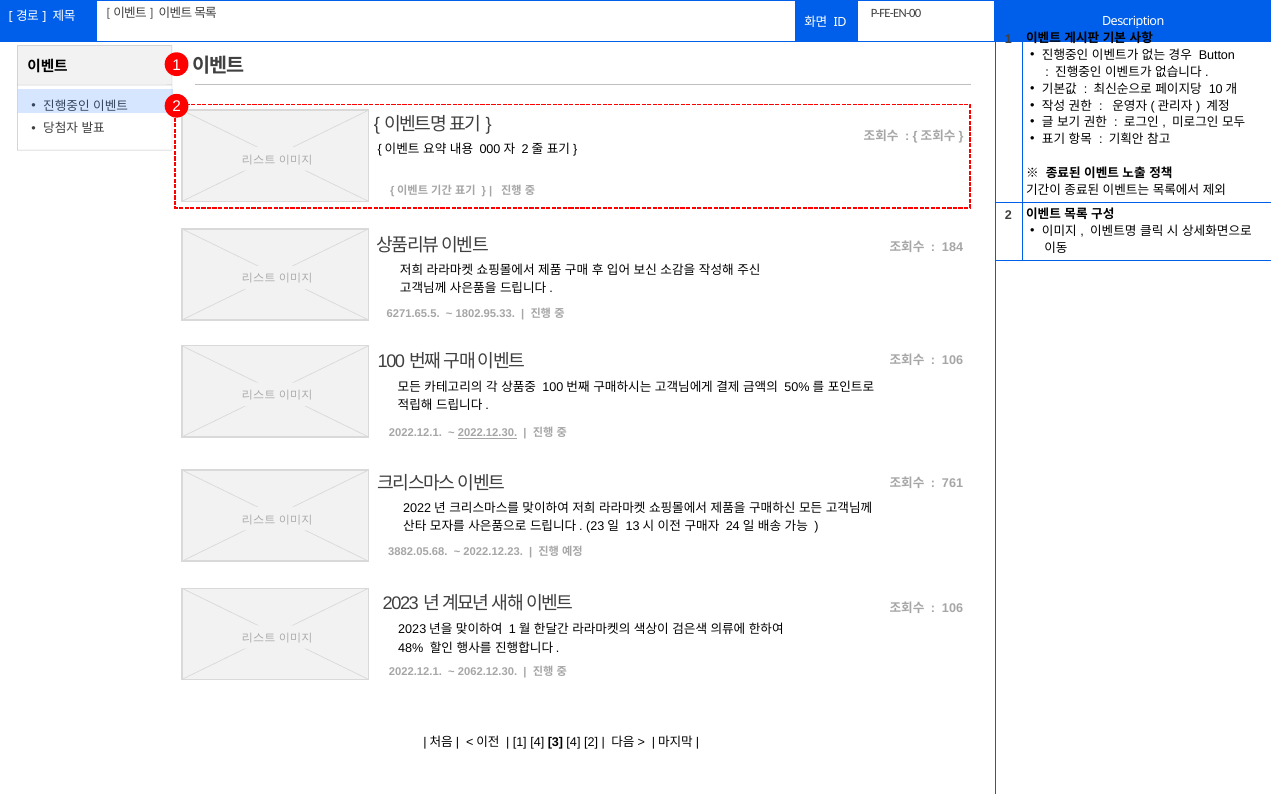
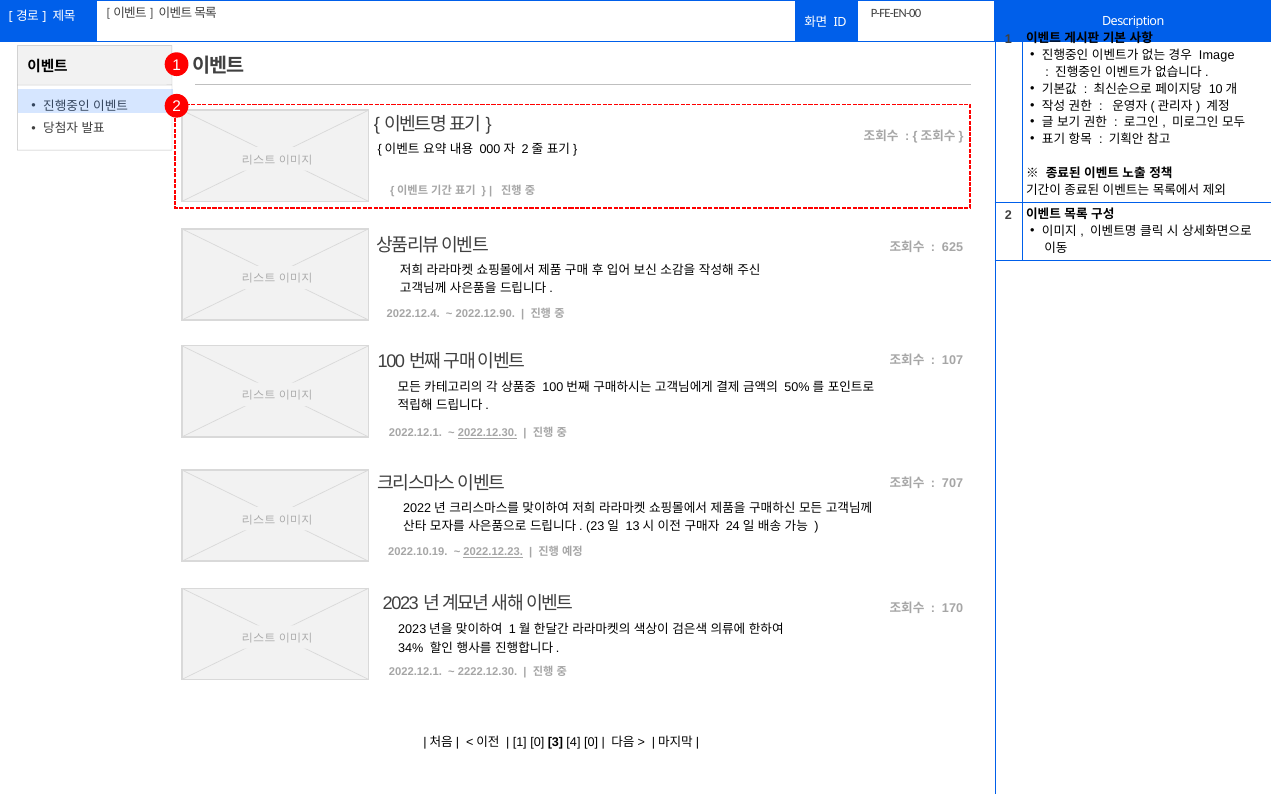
Button: Button -> Image (1217, 56)
184: 184 -> 625 (953, 247)
6271.65.5: 6271.65.5 -> 2022.12.4 (413, 314)
1802.95.33: 1802.95.33 -> 2022.12.90 (485, 314)
106: 106 -> 107 (953, 361)
761: 761 -> 707 (953, 484)
3882.05.68: 3882.05.68 -> 2022.10.19 (418, 552)
2022.12.23 underline: none -> present (493, 552)
106: 106 -> 170 (953, 608)
48%: 48% -> 34% (411, 648)
2062.12.30: 2062.12.30 -> 2222.12.30 (487, 672)
1 4: 4 -> 0 (537, 743)
4 2: 2 -> 0 (591, 743)
